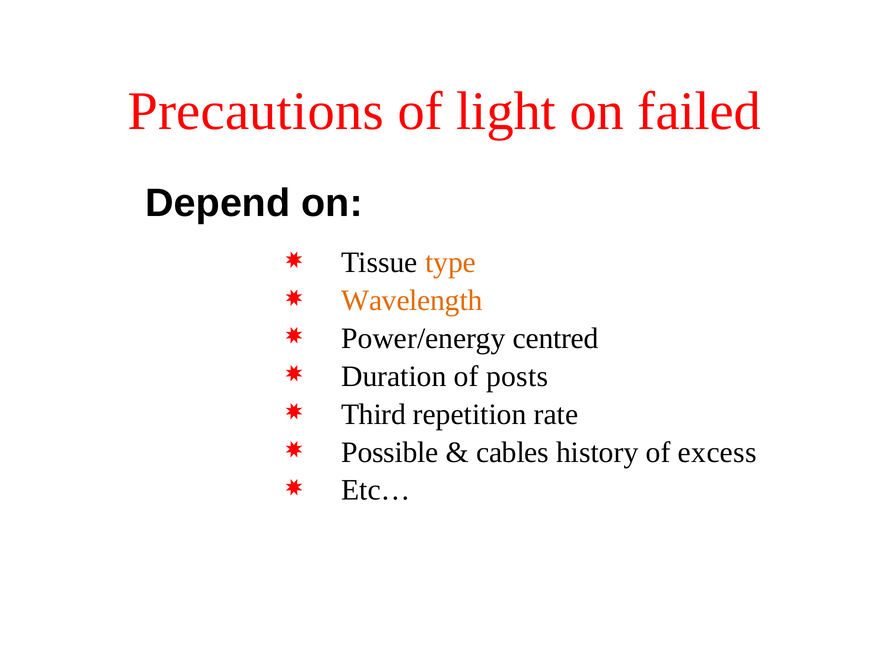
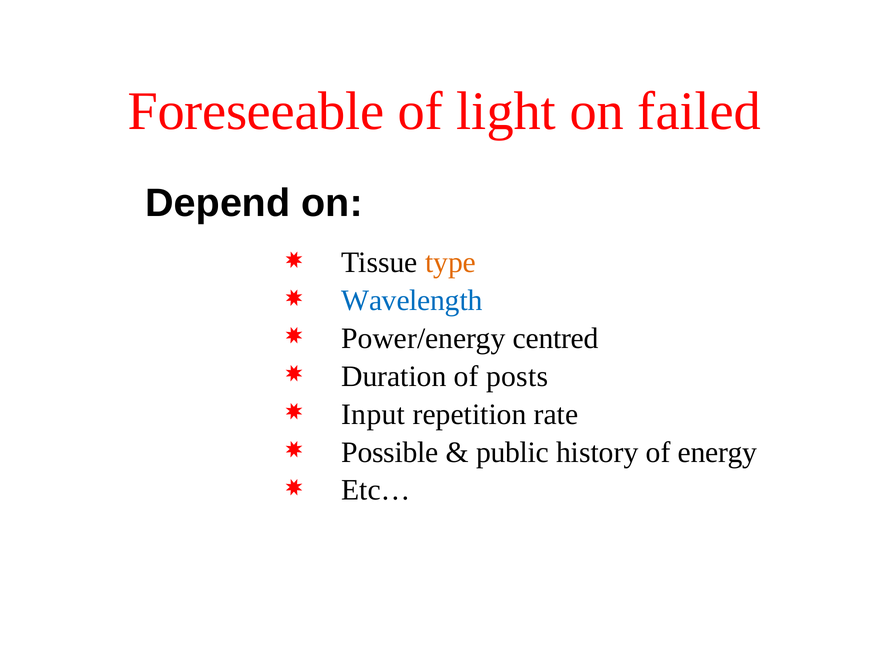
Precautions: Precautions -> Foreseeable (256, 111)
Wavelength colour: orange -> blue (412, 301)
Third: Third -> Input (373, 415)
cables: cables -> public (513, 453)
excess: excess -> energy (718, 453)
